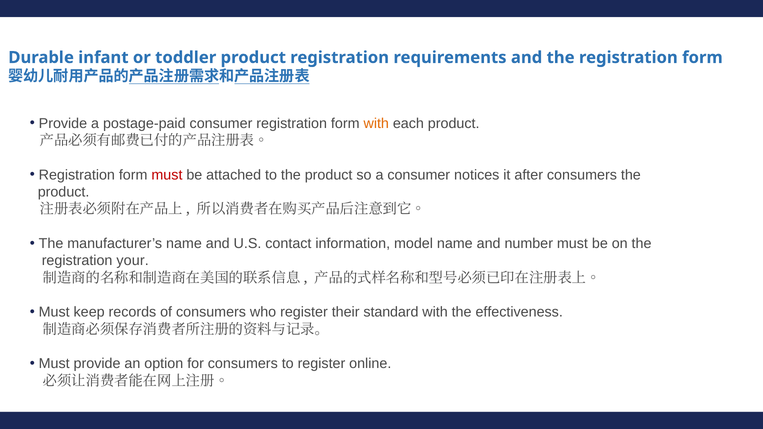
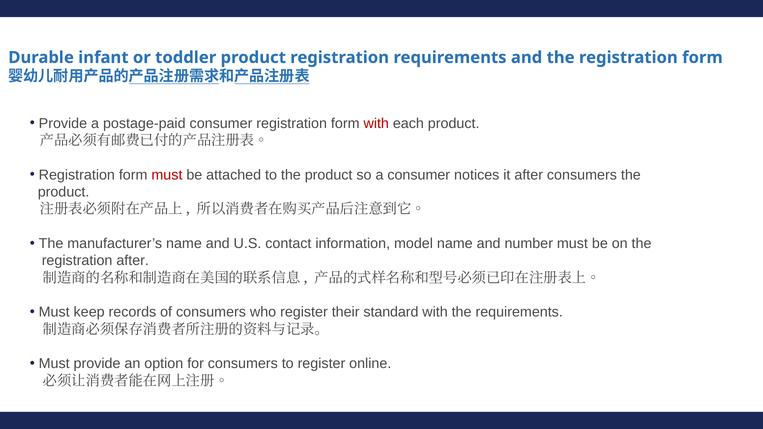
with colour: orange -> red (376, 123)
registration your: your -> after (133, 261)
the effectiveness: effectiveness -> requirements (519, 312)
